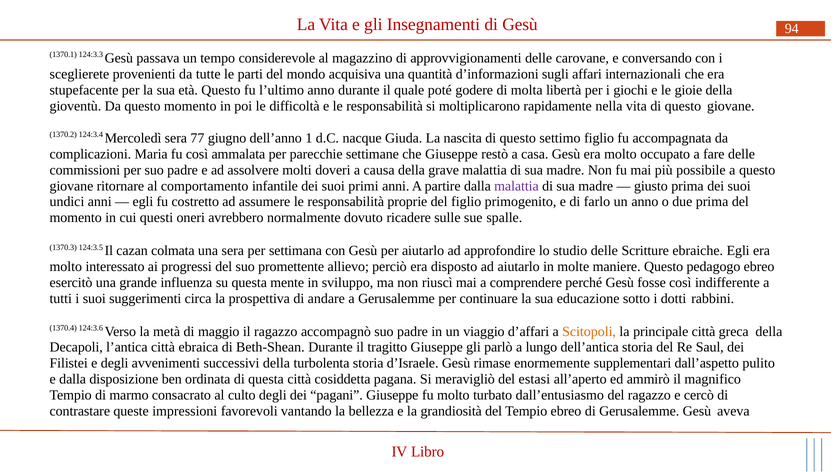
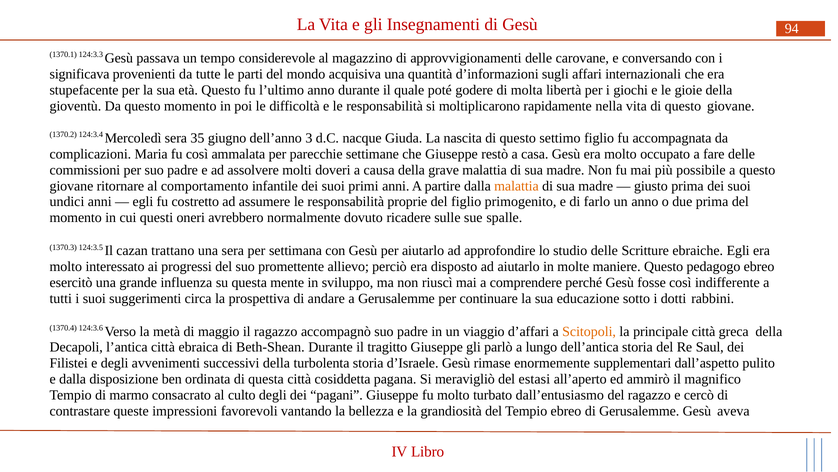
sceglierete: sceglierete -> significava (80, 74)
77: 77 -> 35 (197, 138)
1: 1 -> 3 (309, 138)
malattia colour: purple -> orange (516, 186)
colmata: colmata -> trattano (173, 251)
